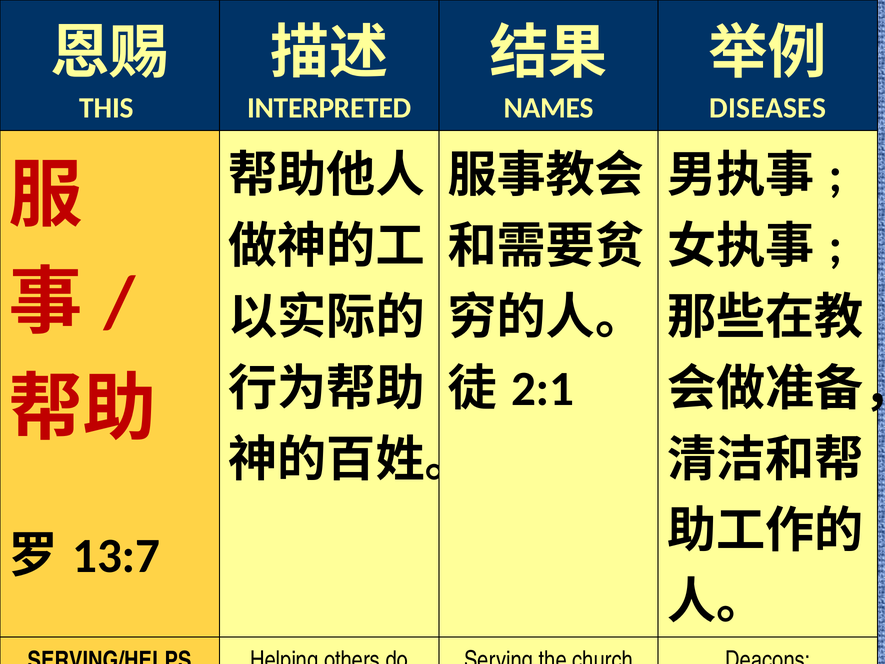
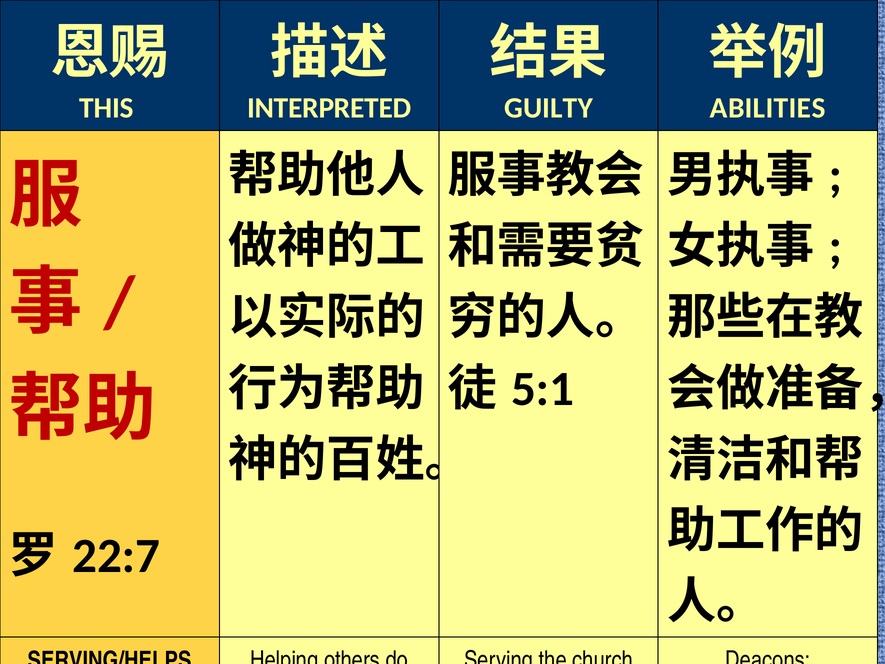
NAMES: NAMES -> GUILTY (549, 108)
DISEASES: DISEASES -> ABILITIES (768, 108)
2:1: 2:1 -> 5:1 (543, 389)
13:7: 13:7 -> 22:7 (116, 556)
